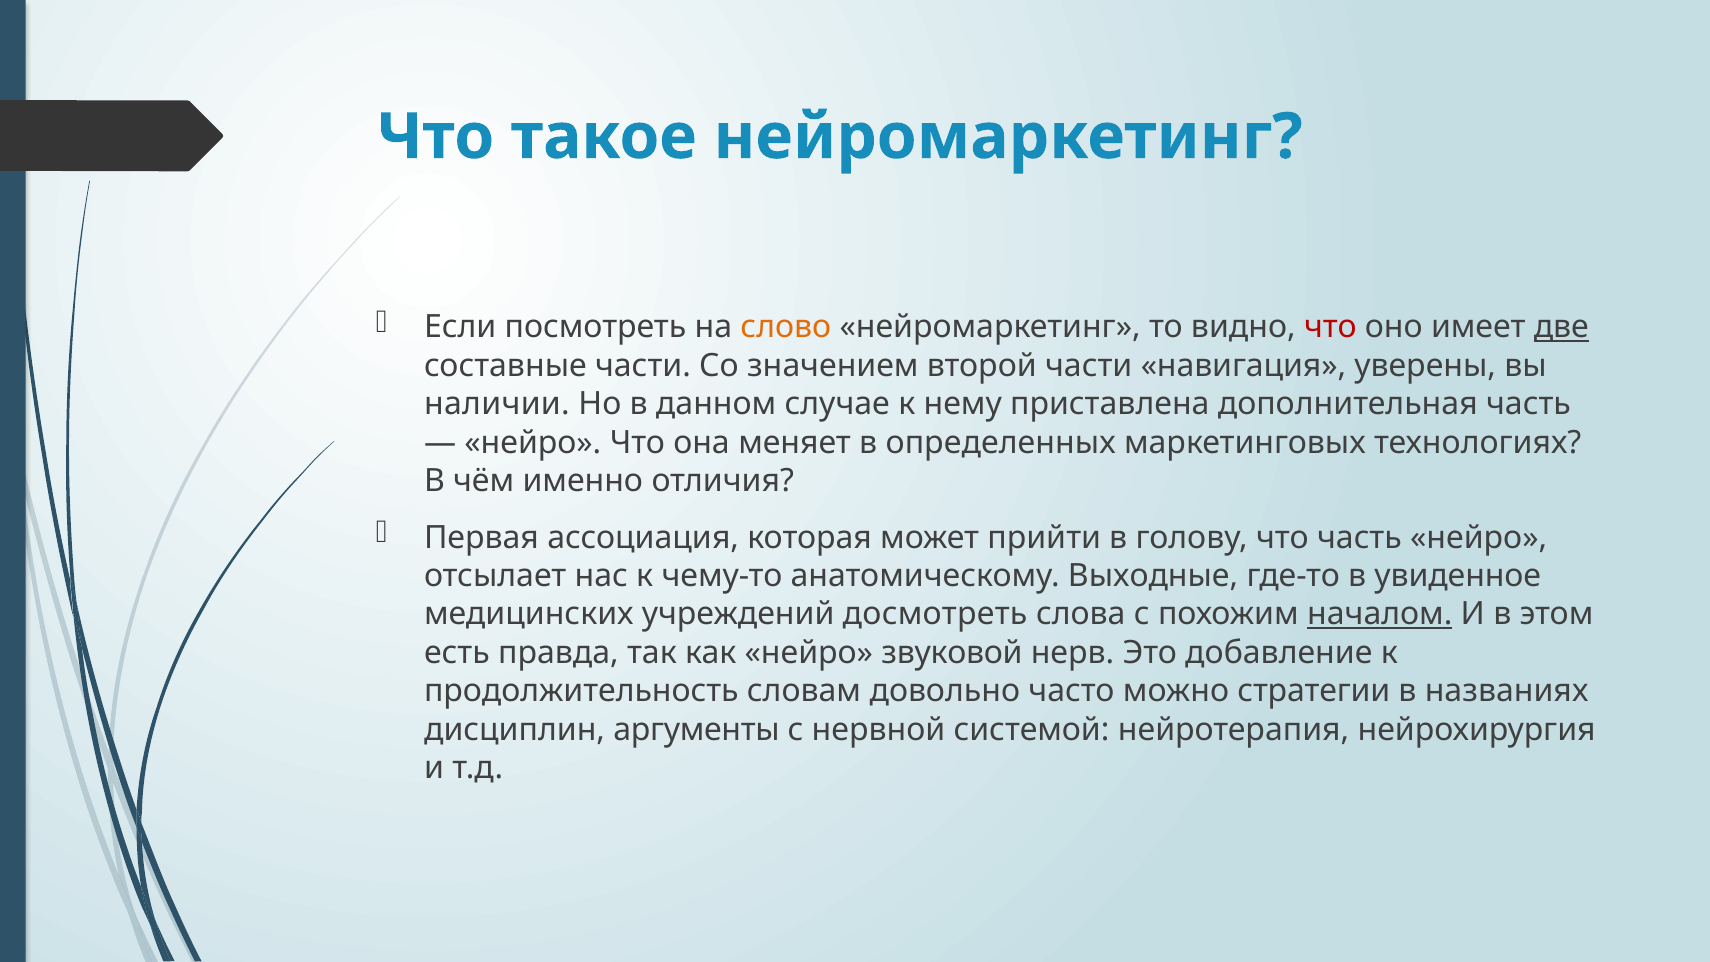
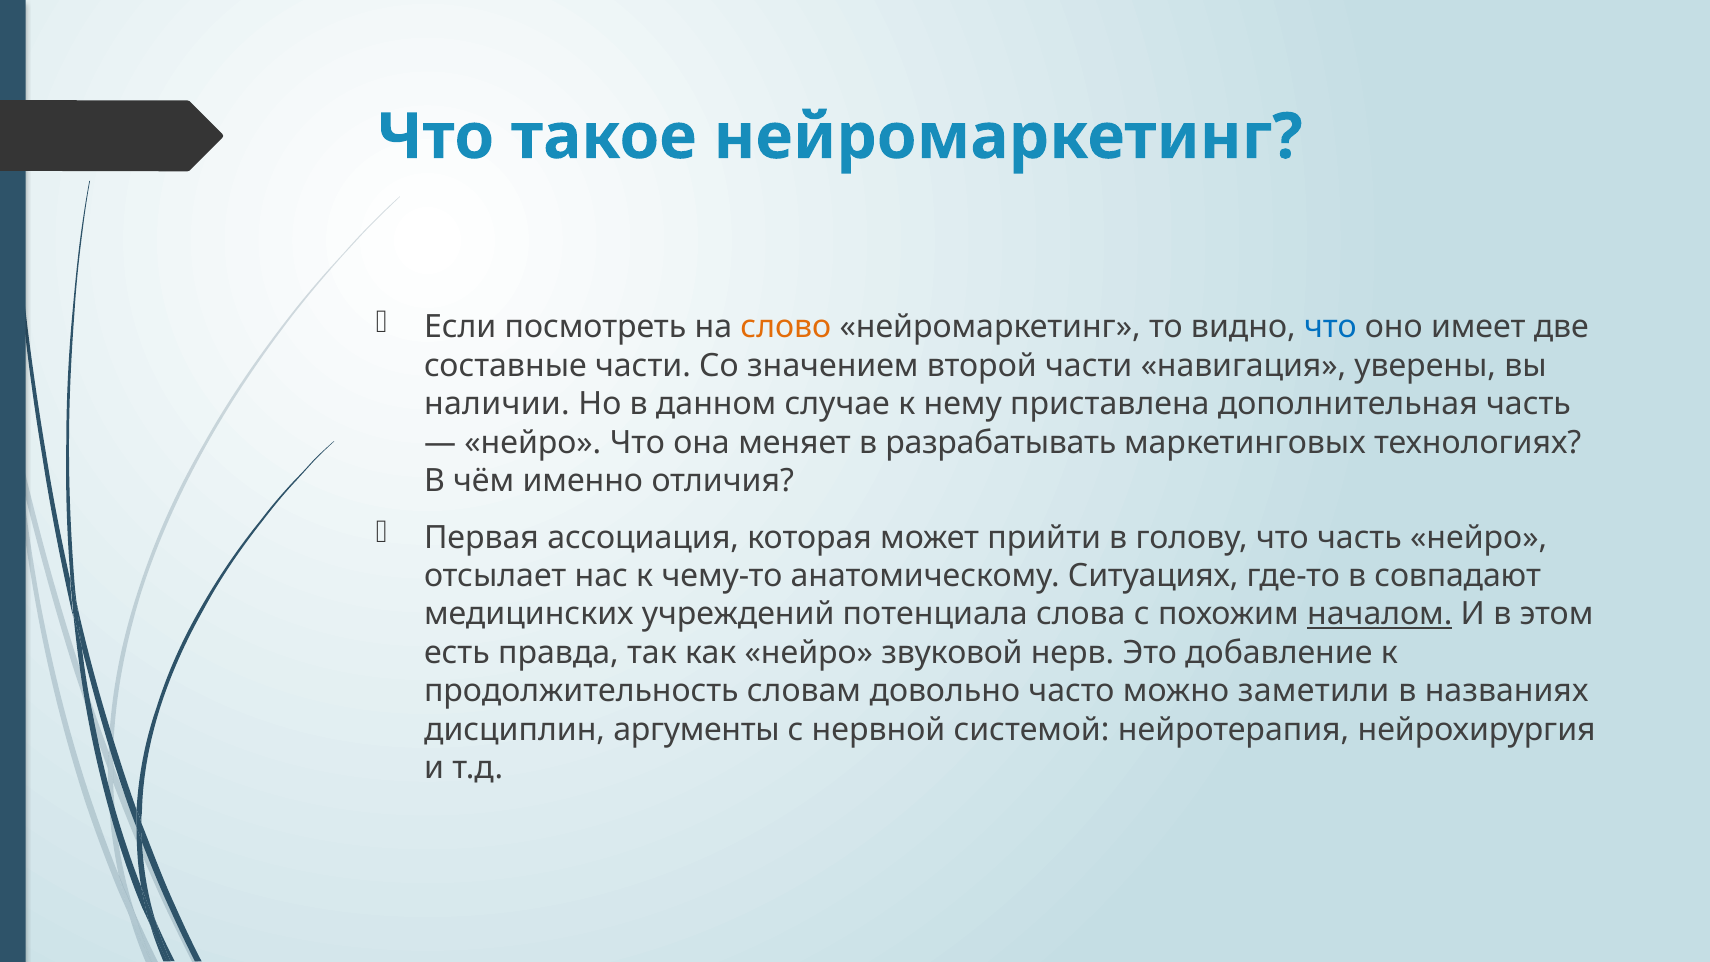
что colour: red -> blue (1330, 327)
две underline: present -> none (1561, 327)
определенных: определенных -> разрабатывать (1001, 443)
Выходные: Выходные -> Ситуациях (1153, 576)
увиденное: увиденное -> совпадают (1458, 576)
досмотреть: досмотреть -> потенциала (935, 614)
стратегии: стратегии -> заметили (1314, 691)
